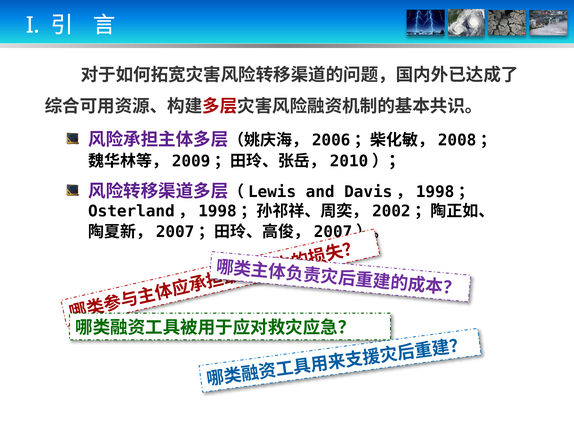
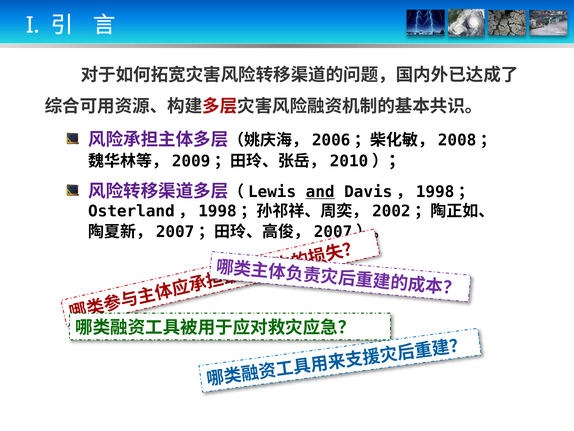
and underline: none -> present (320, 192)
